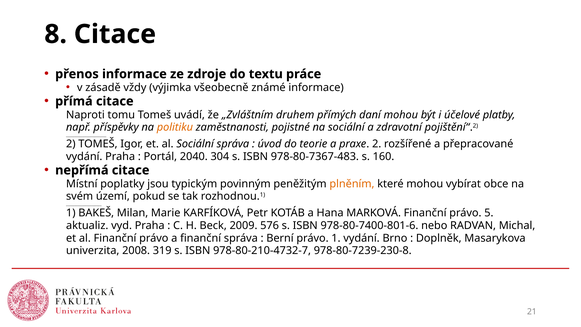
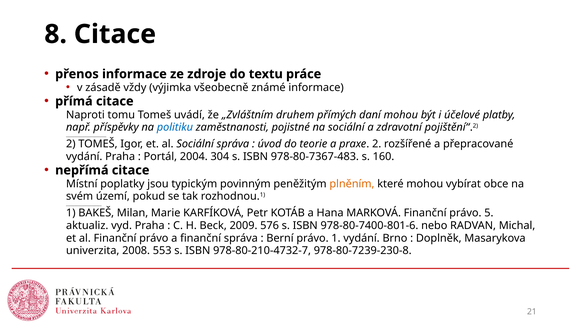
politiku colour: orange -> blue (175, 127)
2040: 2040 -> 2004 (194, 156)
319: 319 -> 553 (162, 251)
